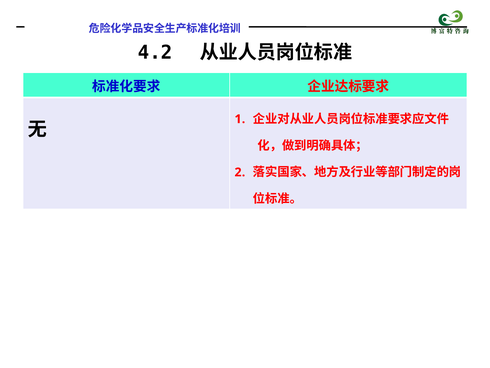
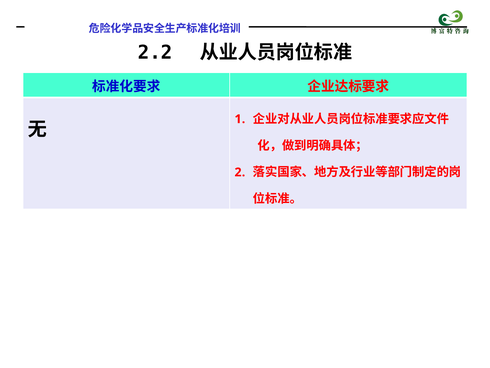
4.2: 4.2 -> 2.2 (155, 52)
